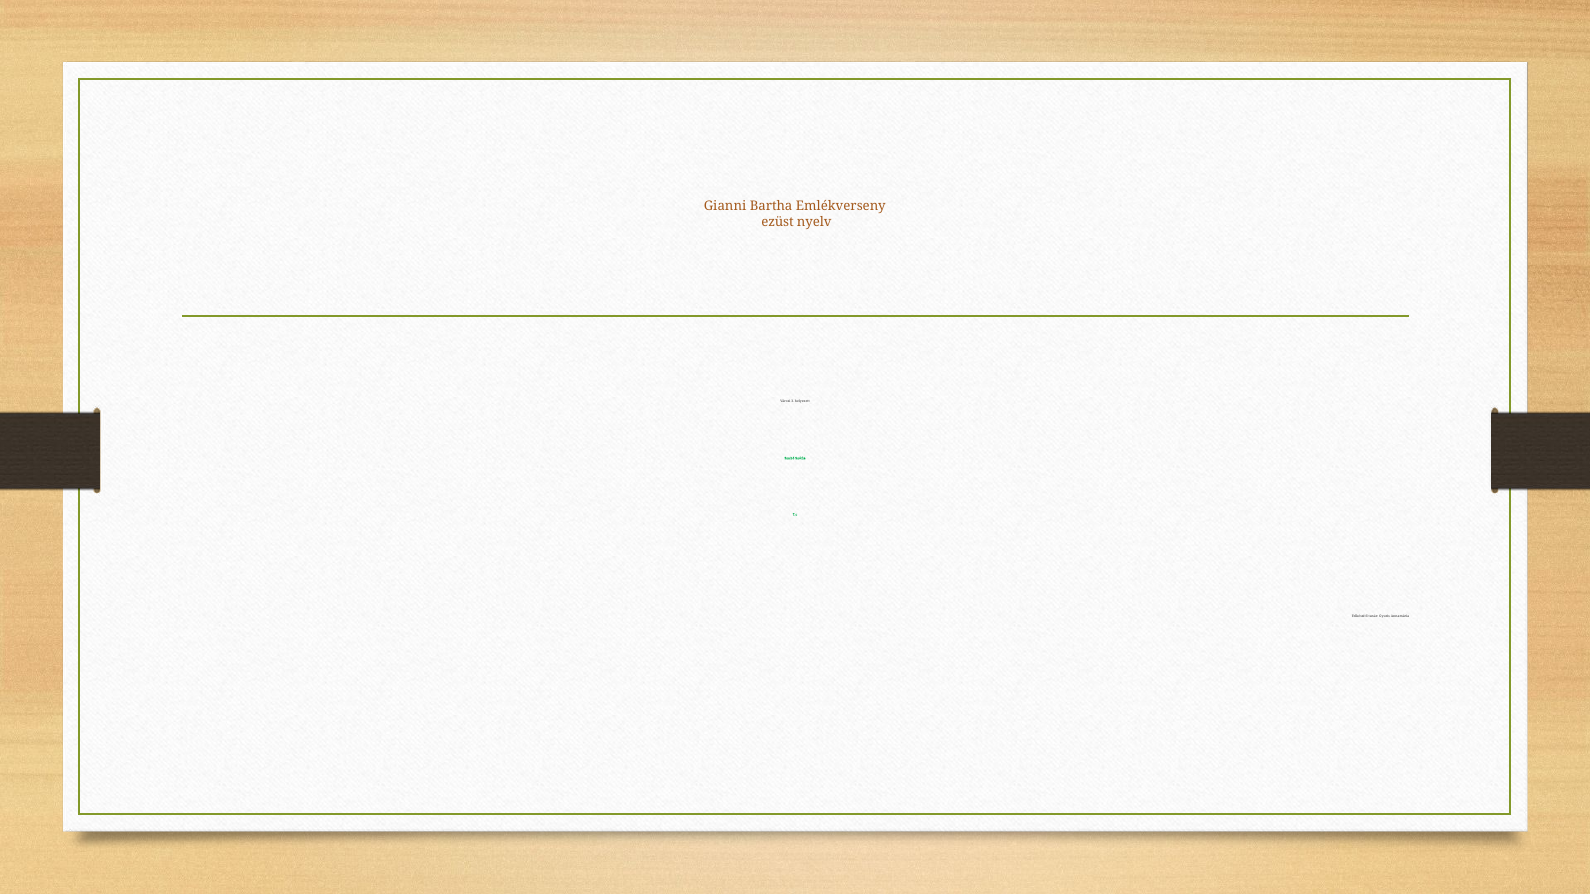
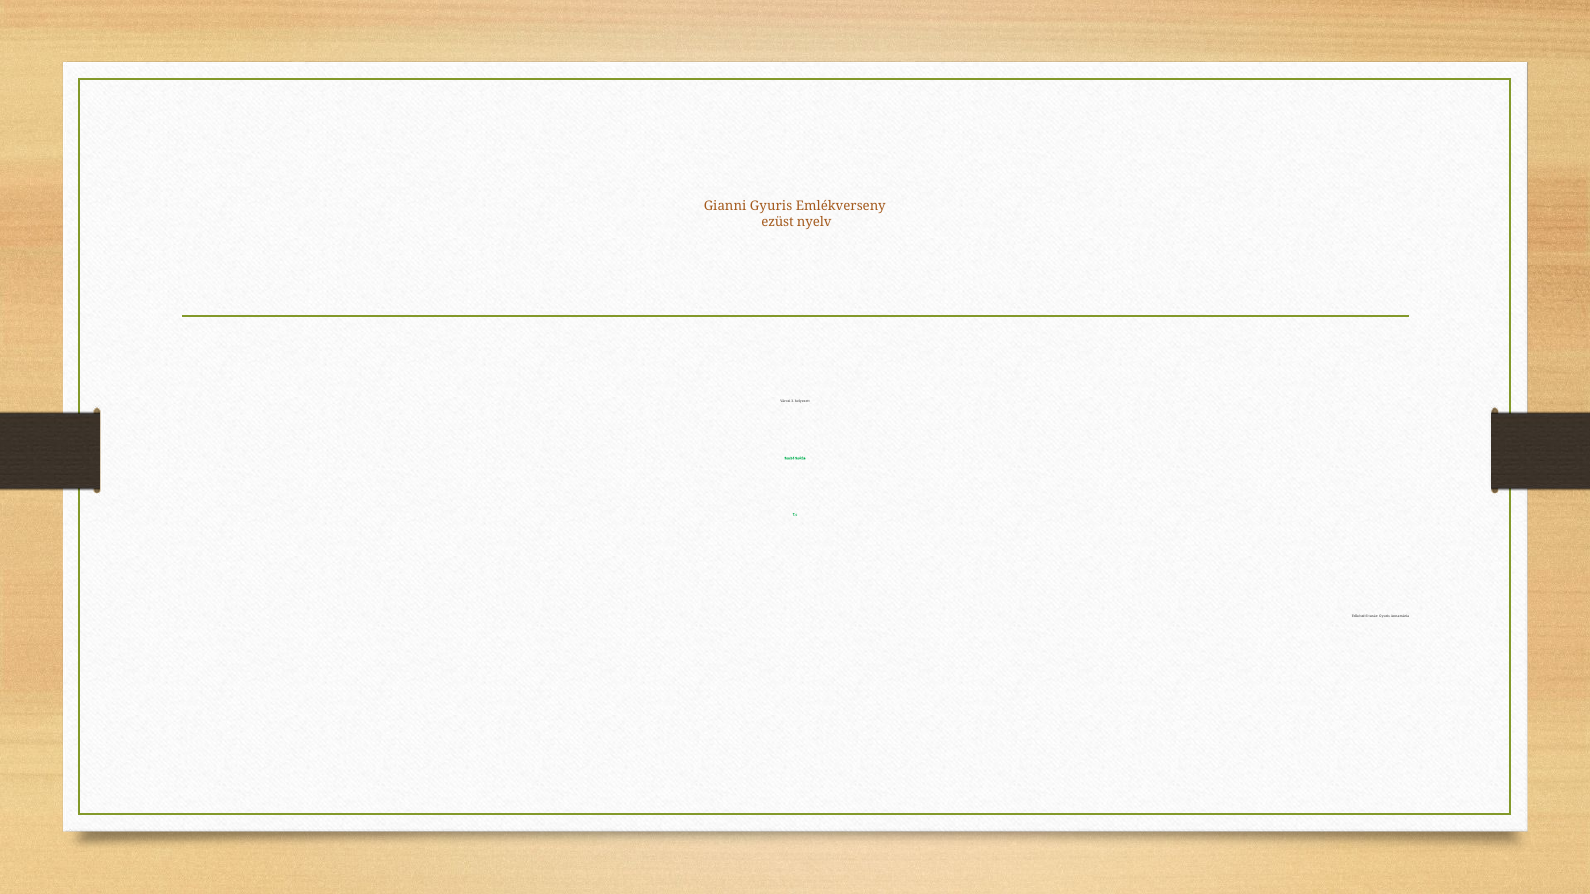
Gianni Bartha: Bartha -> Gyuris (771, 206)
